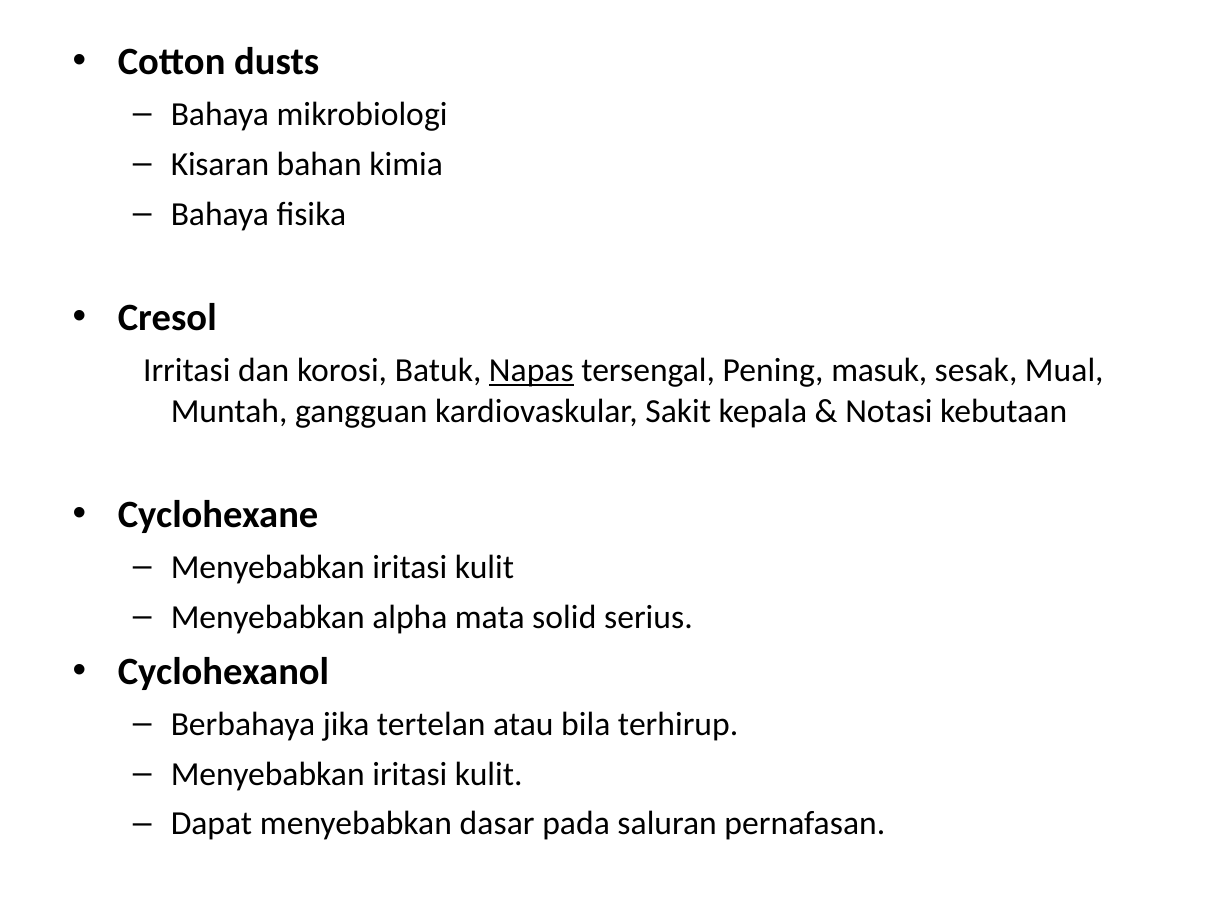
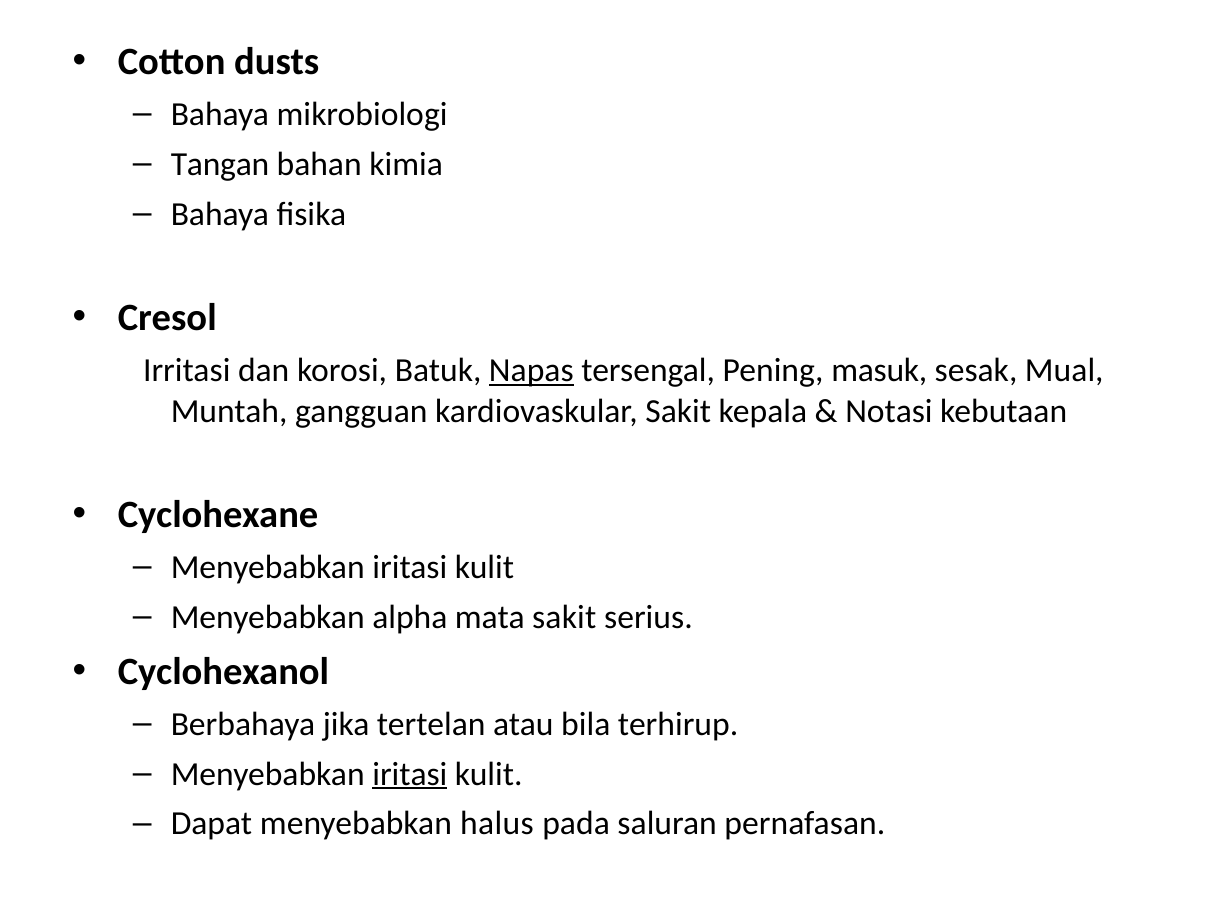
Kisaran: Kisaran -> Tangan (220, 164)
mata solid: solid -> sakit (564, 617)
iritasi underline: none -> present (410, 774)
dasar: dasar -> halus (497, 823)
